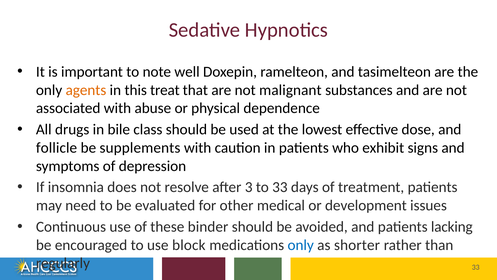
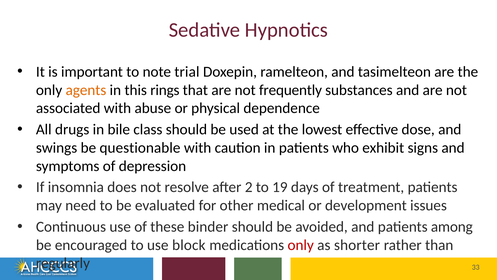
well: well -> trial (187, 72)
treat: treat -> rings (165, 90)
malignant: malignant -> frequently (291, 90)
follicle: follicle -> swings (57, 148)
supplements: supplements -> questionable (140, 148)
3: 3 -> 2 (249, 187)
to 33: 33 -> 19 (280, 187)
lacking: lacking -> among (452, 226)
only colour: blue -> red (301, 245)
